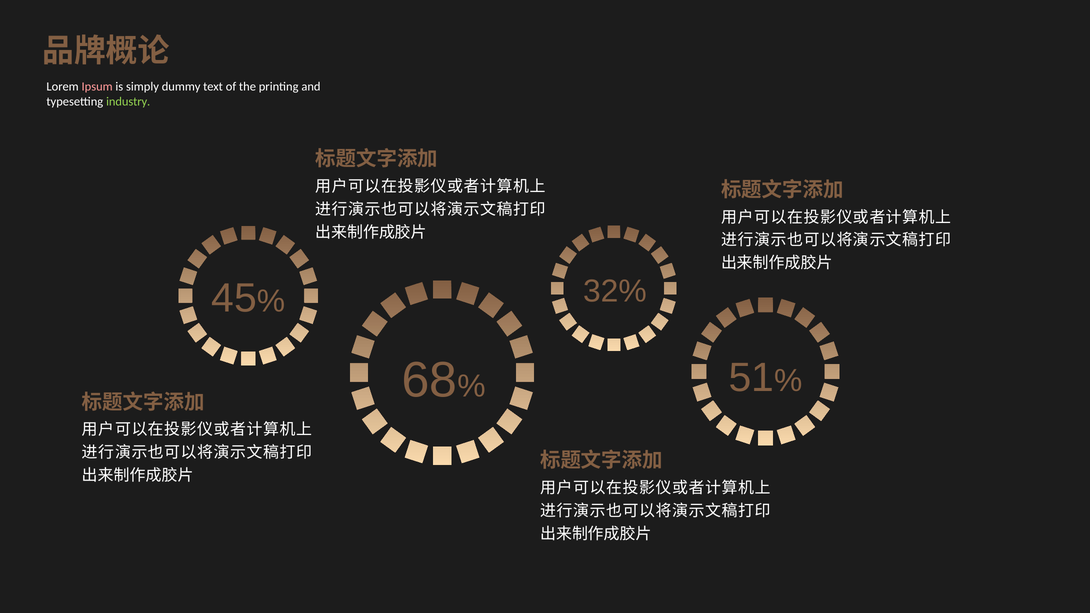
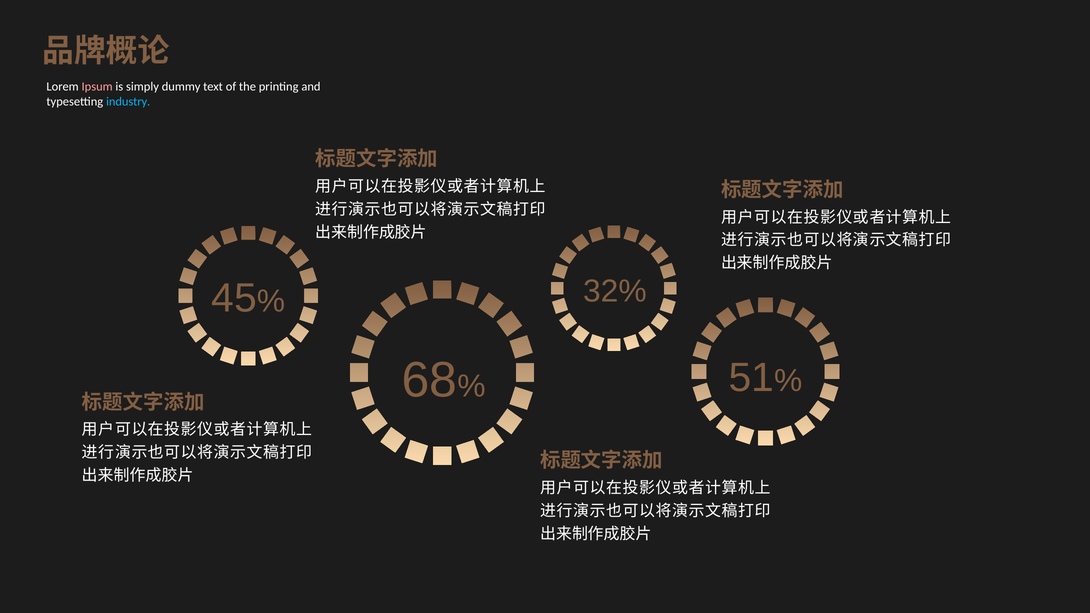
industry colour: light green -> light blue (128, 102)
